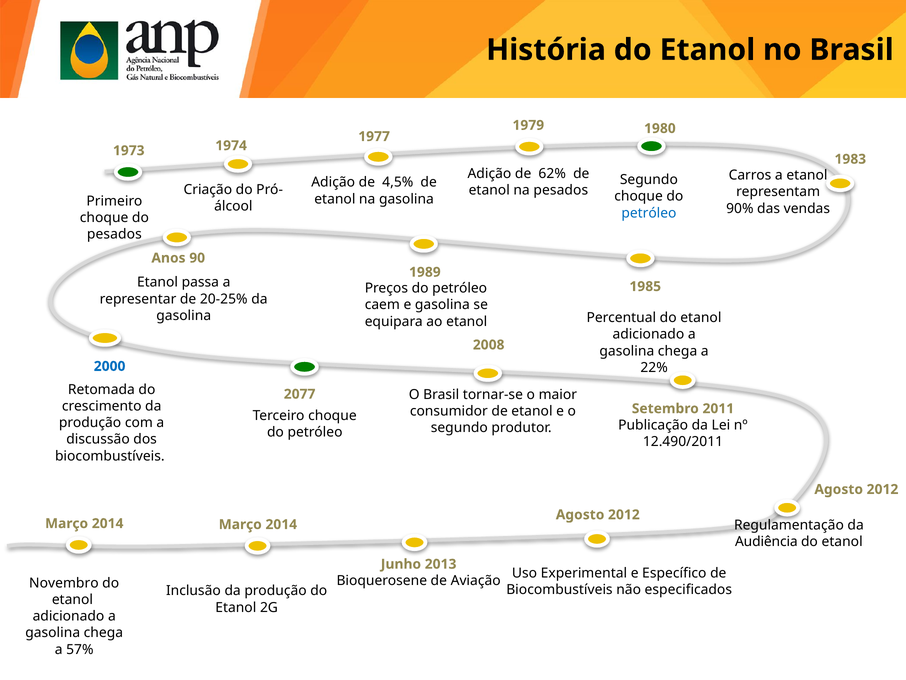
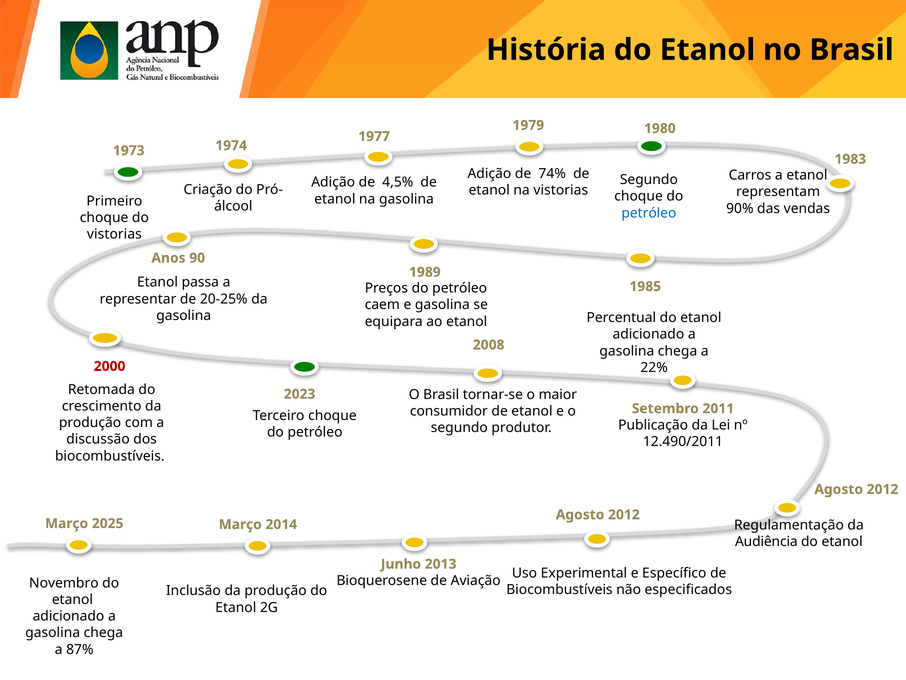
62%: 62% -> 74% (552, 173)
na pesados: pesados -> vistorias (561, 190)
pesados: pesados -> vistorias (114, 234)
2000 colour: blue -> red (110, 366)
2077: 2077 -> 2023 (300, 394)
2014: 2014 -> 2025 (108, 523)
57%: 57% -> 87% (80, 649)
